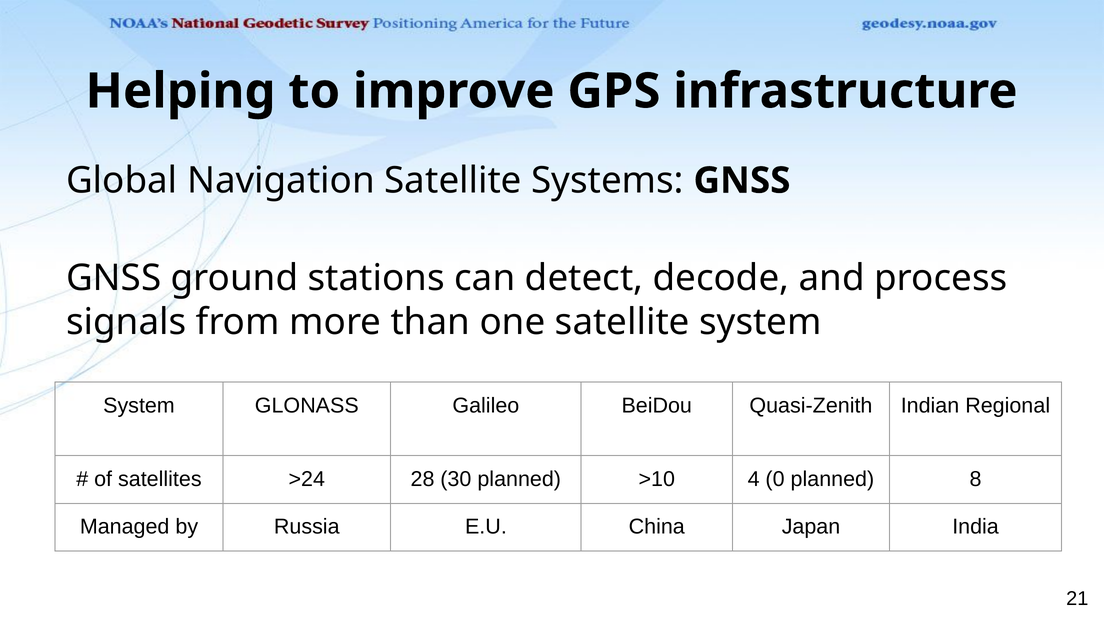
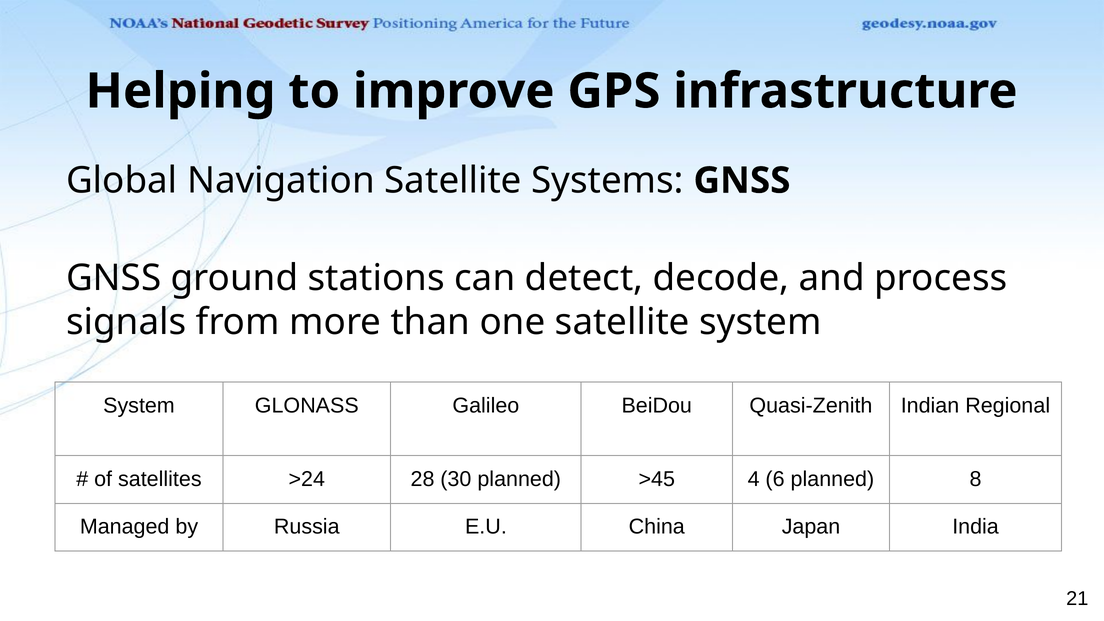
>10: >10 -> >45 (657, 479)
0: 0 -> 6 (775, 479)
